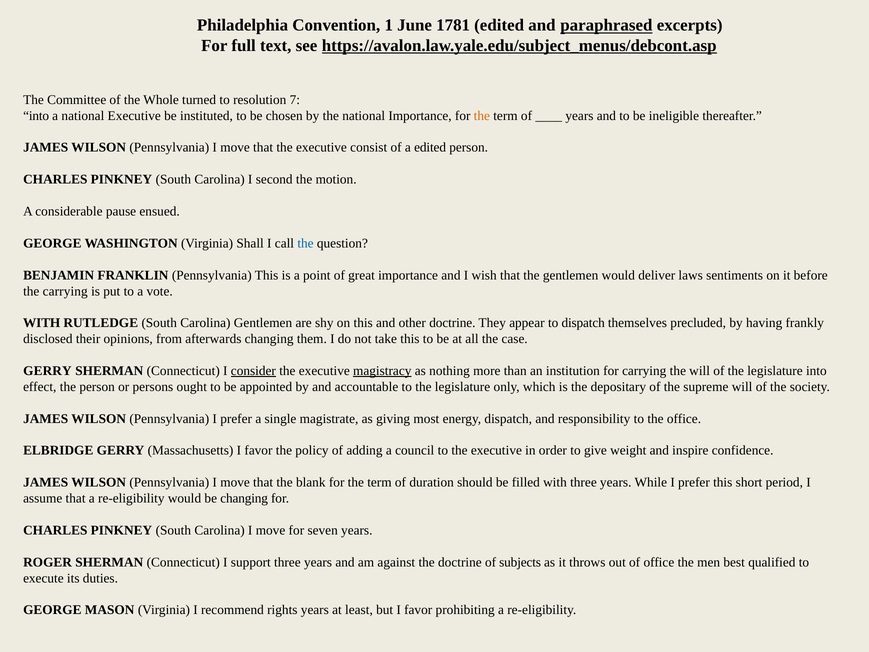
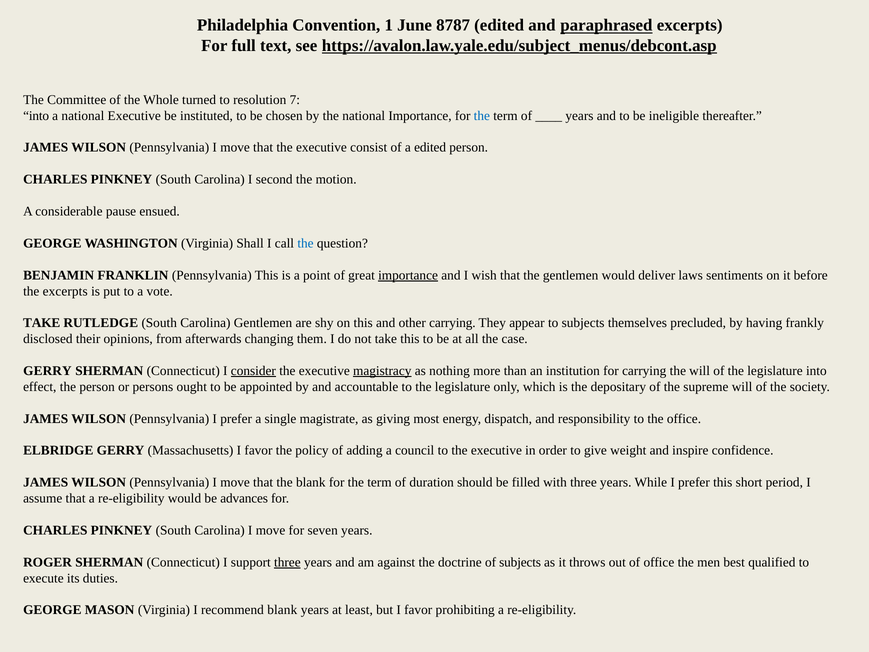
1781: 1781 -> 8787 (453, 25)
the colour: orange -> blue (482, 116)
importance underline: none -> present (408, 275)
the carrying: carrying -> excerpts (65, 291)
WITH: WITH -> TAKE (42, 323)
other doctrine: doctrine -> carrying (452, 323)
to dispatch: dispatch -> subjects (583, 323)
be changing: changing -> advances (244, 498)
three underline: none -> present (287, 562)
recommend rights: rights -> blank (282, 610)
